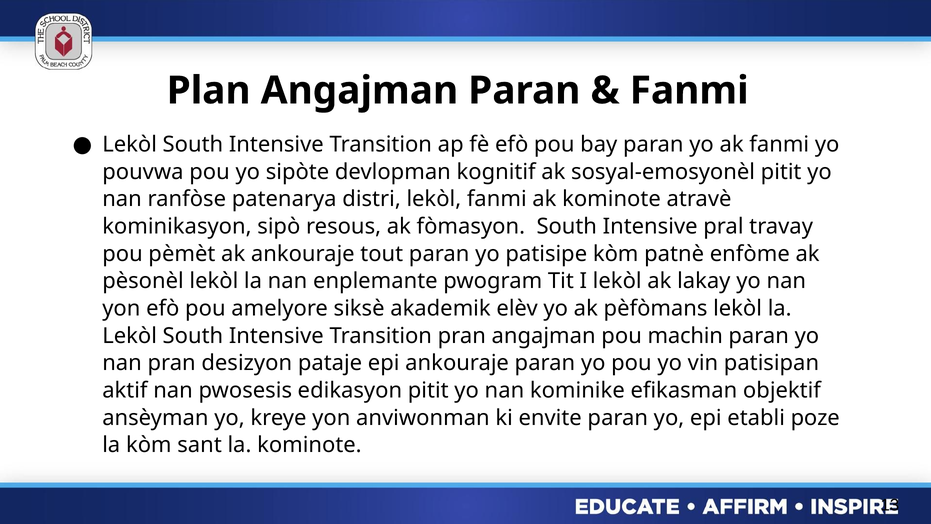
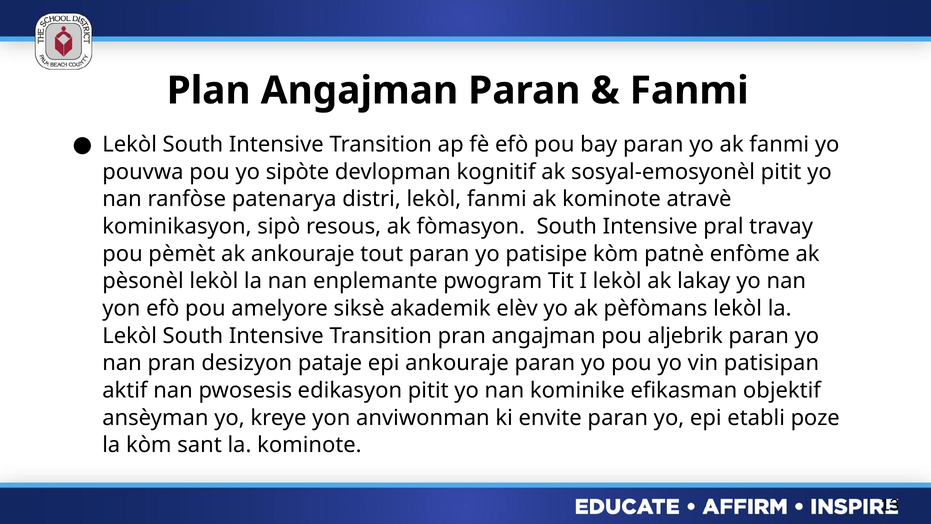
machin: machin -> aljebrik (685, 336)
